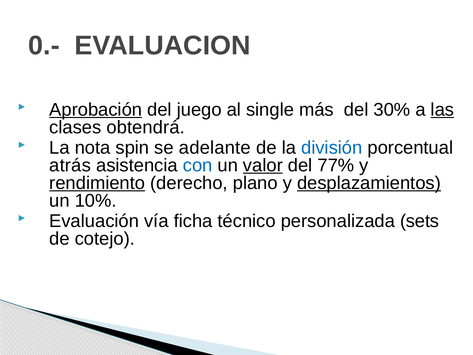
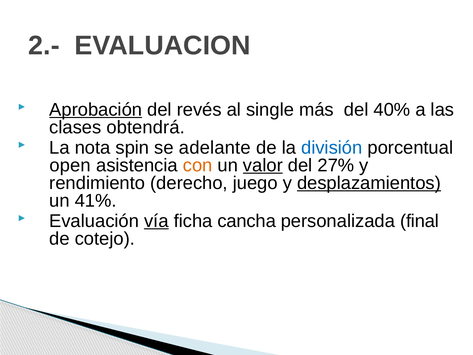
0.-: 0.- -> 2.- (44, 46)
juego: juego -> revés (199, 110)
30%: 30% -> 40% (392, 110)
las underline: present -> none (442, 110)
atrás: atrás -> open (70, 165)
con colour: blue -> orange (198, 165)
77%: 77% -> 27% (336, 165)
rendimiento underline: present -> none (97, 183)
plano: plano -> juego (255, 183)
10%: 10% -> 41% (96, 201)
vía underline: none -> present (156, 221)
técnico: técnico -> cancha (247, 221)
sets: sets -> final (420, 221)
